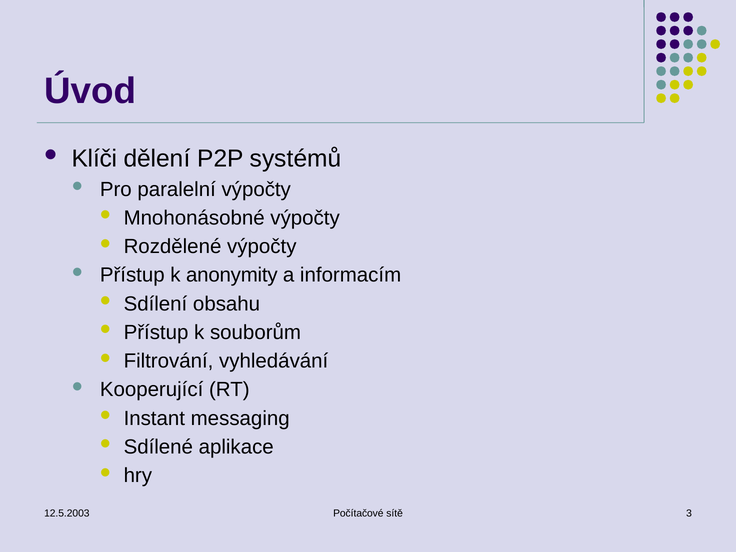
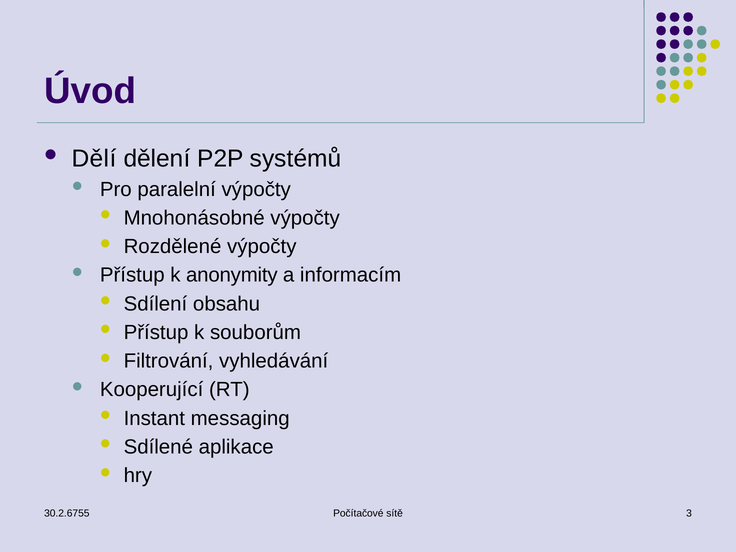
Klíči: Klíči -> Dělí (94, 159)
12.5.2003: 12.5.2003 -> 30.2.6755 (67, 513)
